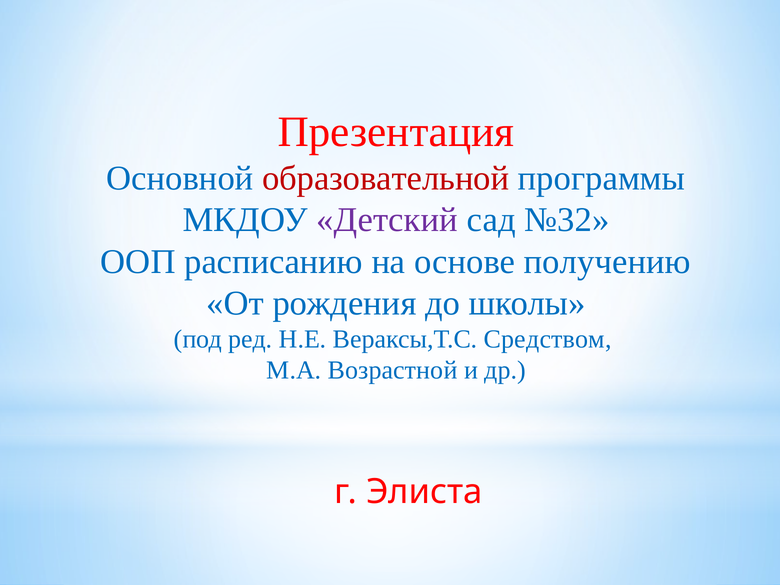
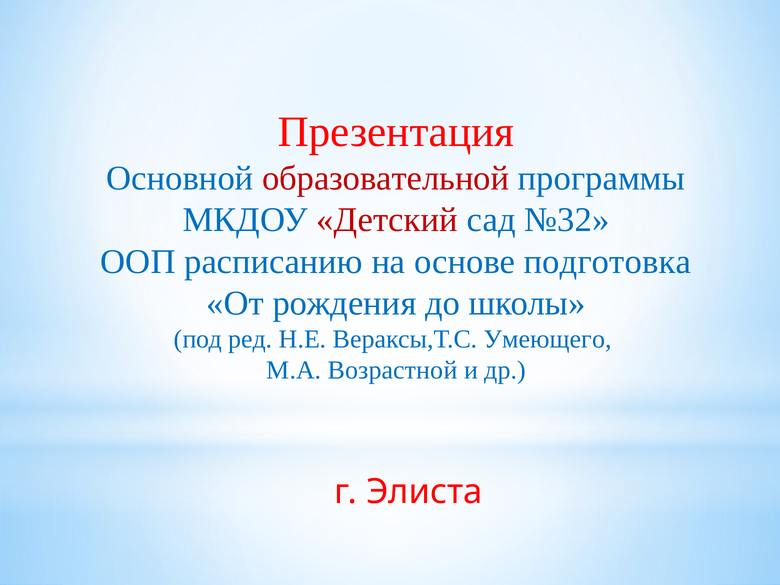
Детский colour: purple -> red (387, 220)
получению: получению -> подготовка (607, 262)
Средством: Средством -> Умеющего (548, 339)
